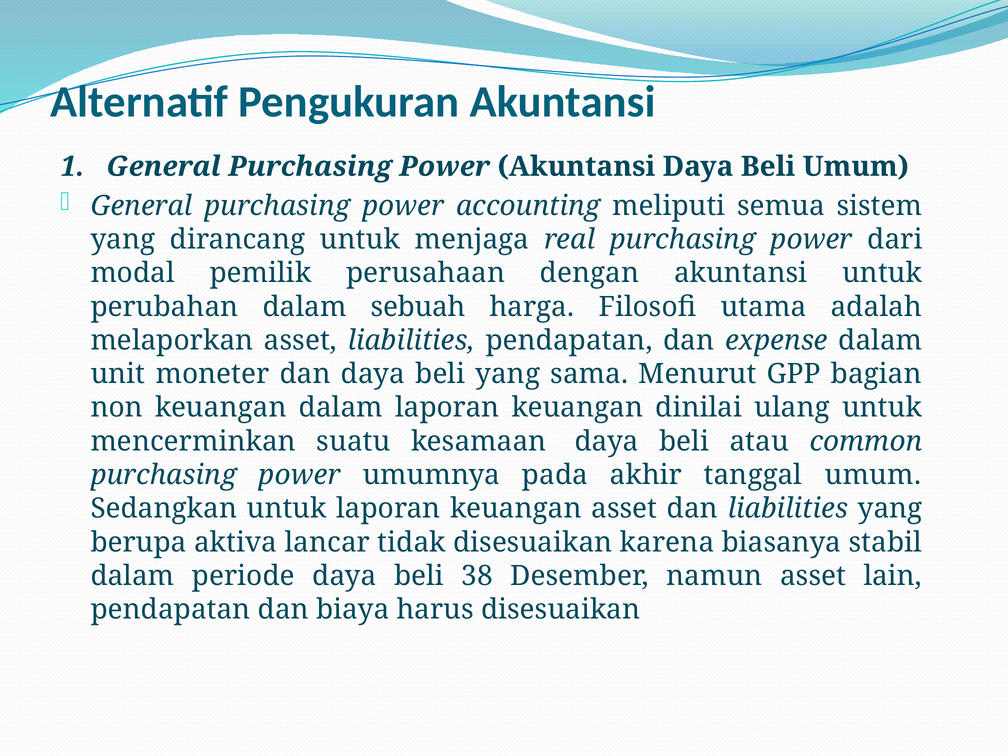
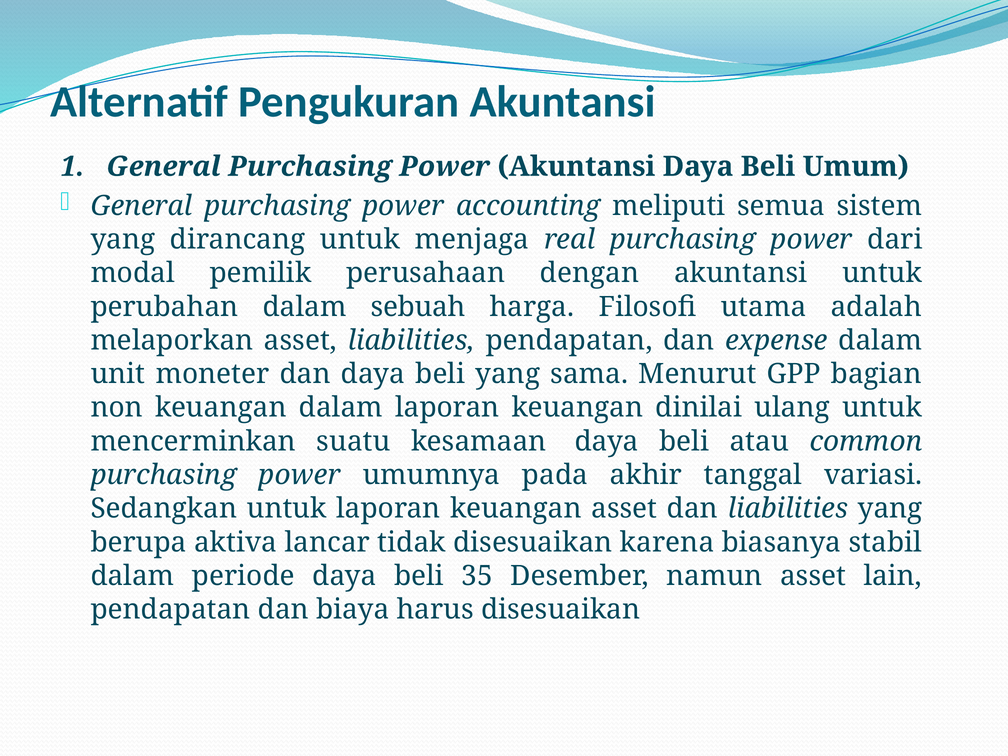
tanggal umum: umum -> variasi (873, 475)
38: 38 -> 35 (477, 576)
